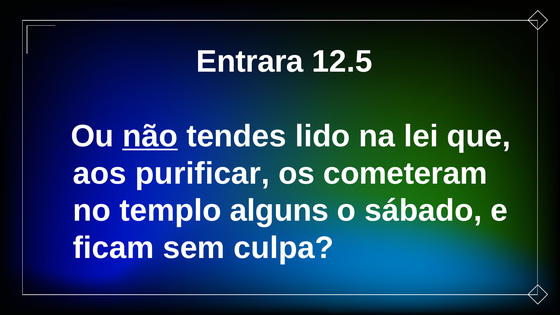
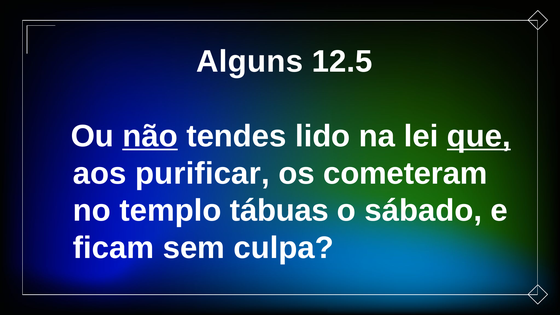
Entrara: Entrara -> Alguns (250, 61)
que underline: none -> present (479, 136)
alguns: alguns -> tábuas (279, 211)
